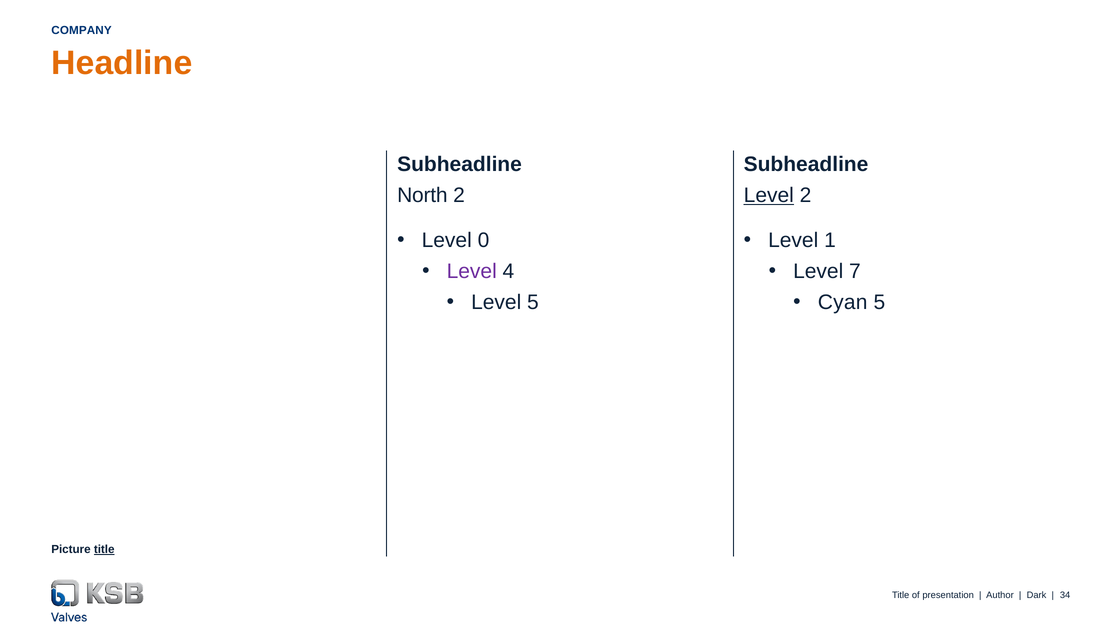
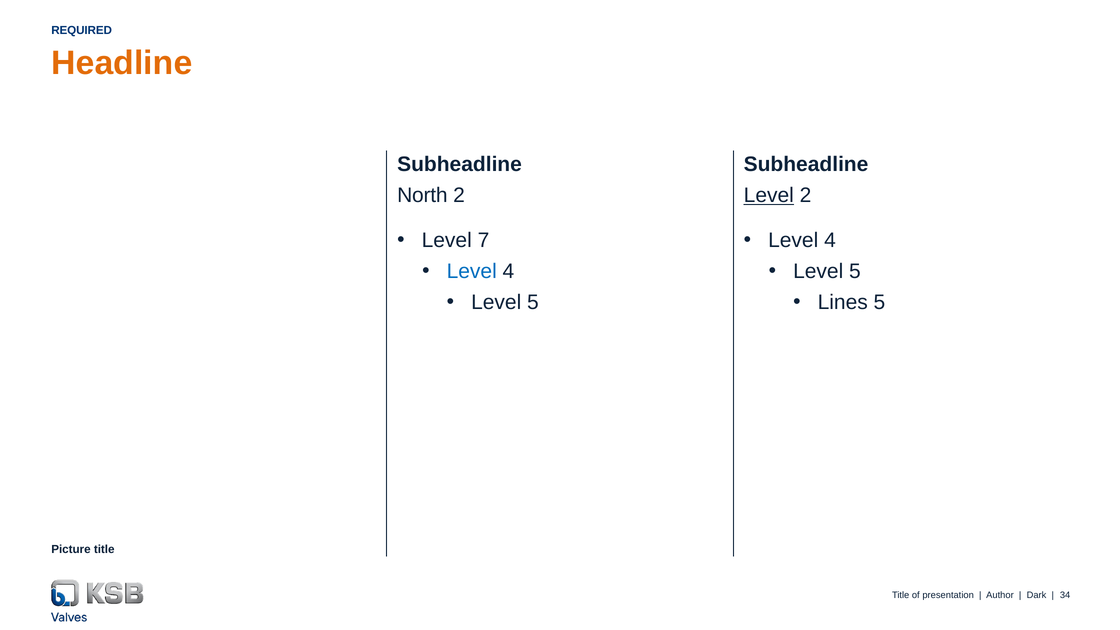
COMPANY: COMPANY -> REQUIRED (82, 30)
0: 0 -> 7 (483, 240)
1: 1 -> 4 (830, 240)
Level colour: purple -> blue (472, 271)
7: 7 -> 5 (855, 271)
Cyan: Cyan -> Lines (843, 302)
title underline: present -> none (104, 549)
